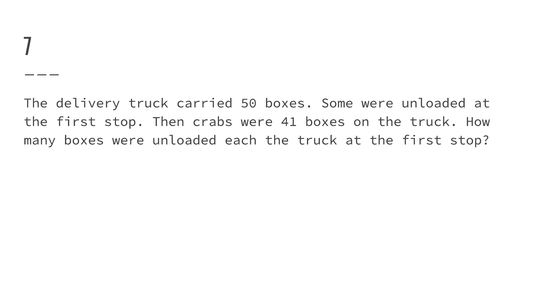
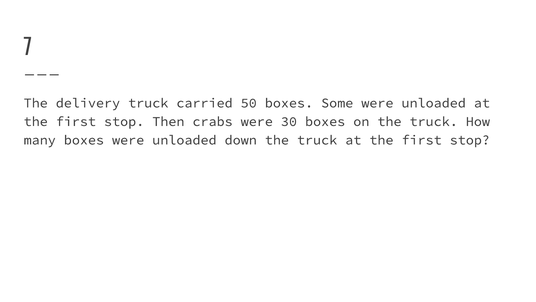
41: 41 -> 30 (289, 121)
each: each -> down (241, 140)
